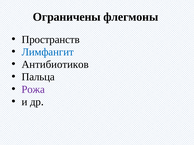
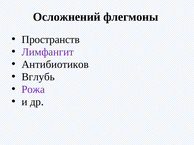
Ограничены: Ограничены -> Осложнений (67, 17)
Лимфангит colour: blue -> purple (48, 52)
Пальца: Пальца -> Вглубь (38, 77)
